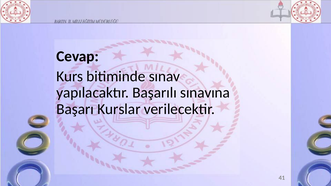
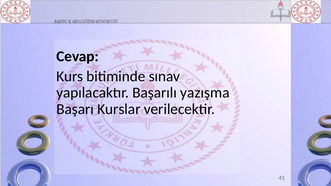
sınavına: sınavına -> yazışma (205, 93)
